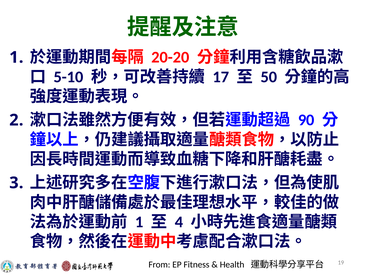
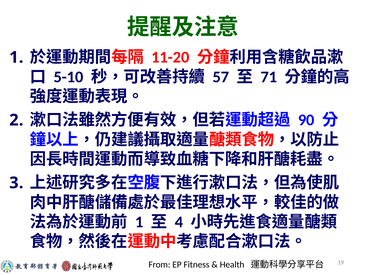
20-20: 20-20 -> 11-20 (170, 57)
17: 17 -> 57 (221, 77)
50: 50 -> 71 (269, 77)
